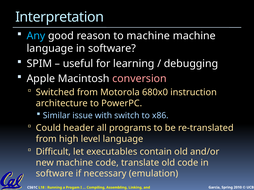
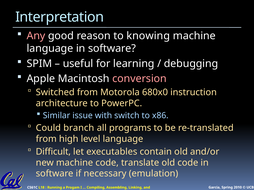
Any colour: light blue -> pink (36, 36)
to machine: machine -> knowing (148, 36)
header: header -> branch (79, 128)
